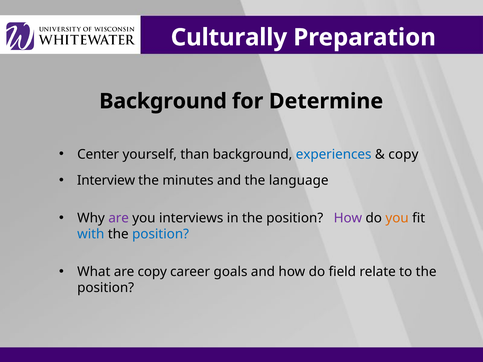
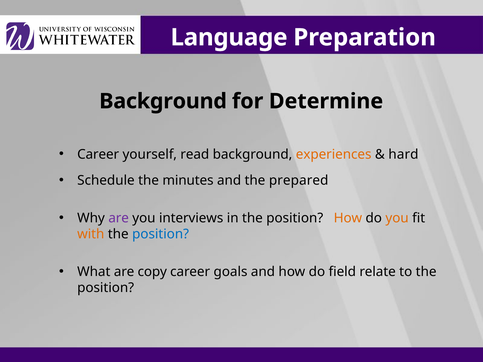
Culturally: Culturally -> Language (229, 37)
Center: Center -> Career (98, 154)
than: than -> read (195, 154)
experiences colour: blue -> orange (334, 154)
copy: copy -> hard (403, 154)
Interview: Interview -> Schedule (106, 181)
language: language -> prepared (299, 181)
How colour: purple -> orange (348, 218)
with colour: blue -> orange (91, 234)
